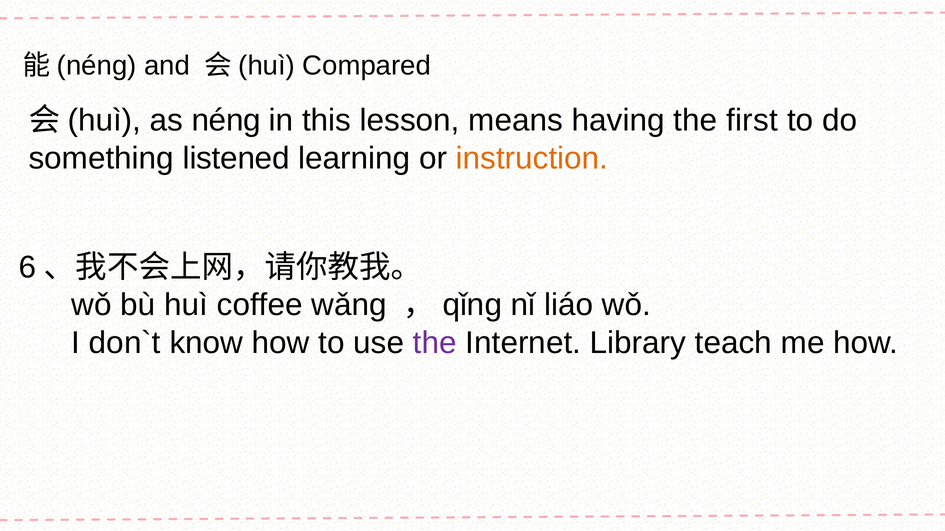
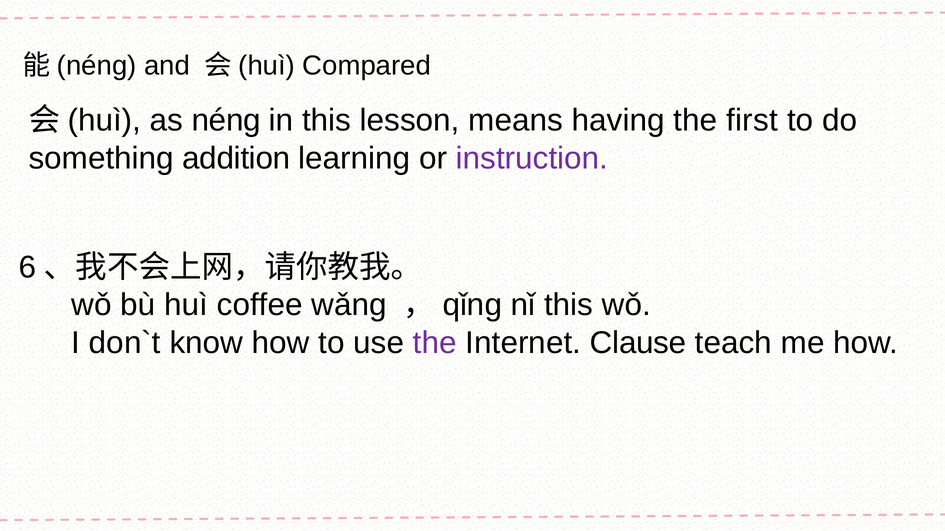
listened: listened -> addition (236, 158)
instruction colour: orange -> purple (532, 158)
nǐ liáo: liáo -> this (569, 305)
Library: Library -> Clause (638, 343)
